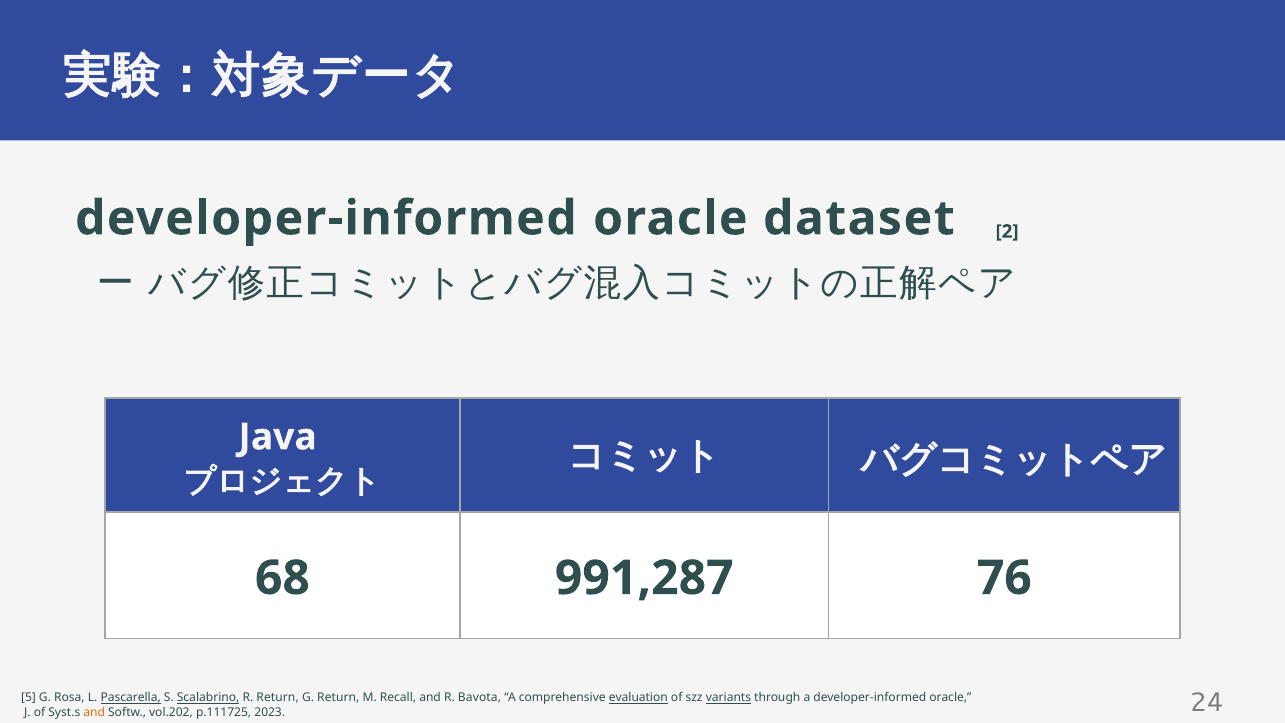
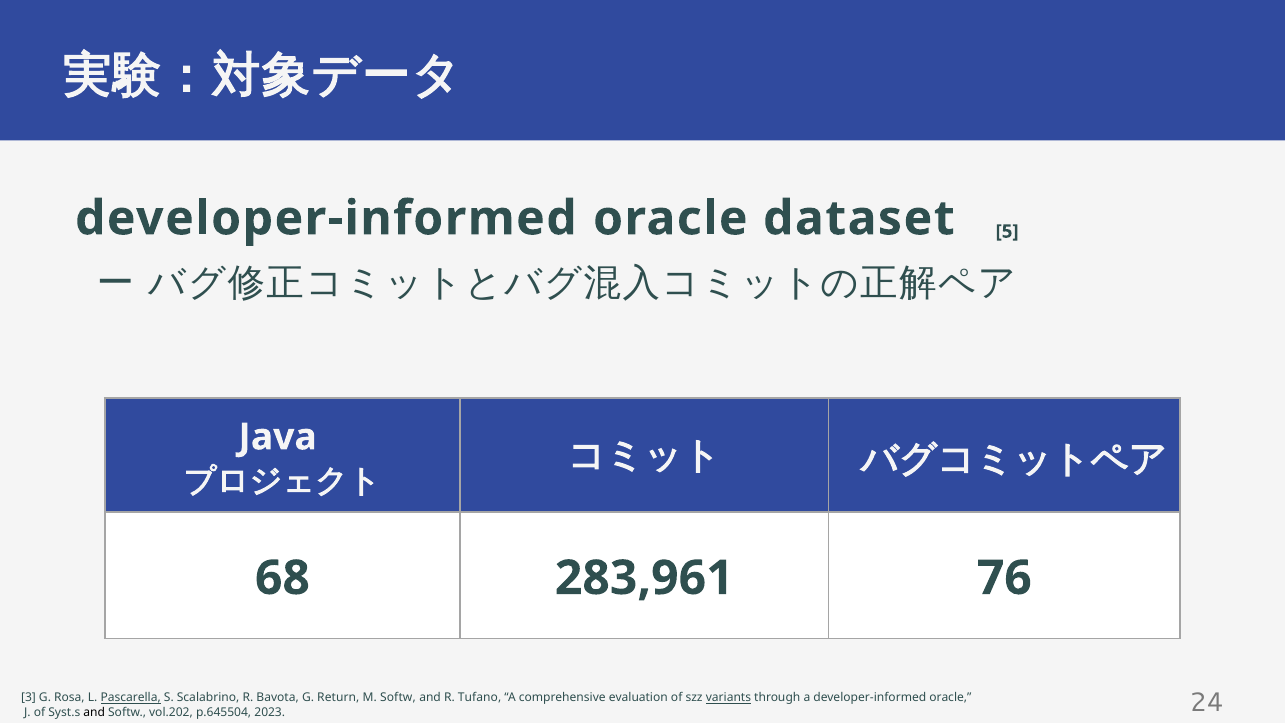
2: 2 -> 5 (1007, 231)
991,287: 991,287 -> 283,961 (644, 578)
5: 5 -> 3 (29, 698)
Scalabrino underline: present -> none (208, 698)
R Return: Return -> Bavota (278, 698)
M Recall: Recall -> Softw (398, 698)
Bavota: Bavota -> Tufano (480, 698)
evaluation underline: present -> none (638, 698)
and colour: orange -> black (94, 712)
p.111725: p.111725 -> p.645504 (224, 712)
